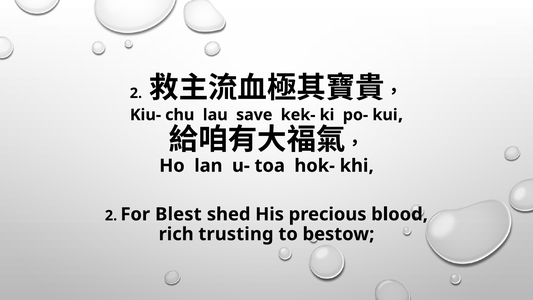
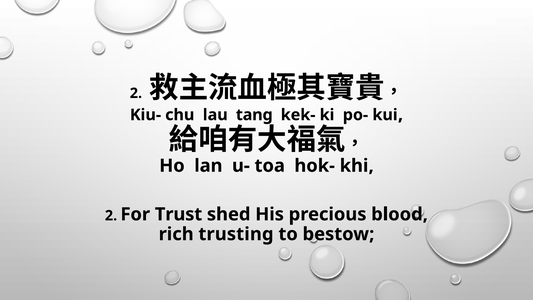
save: save -> tang (254, 115)
Blest: Blest -> Trust (179, 214)
